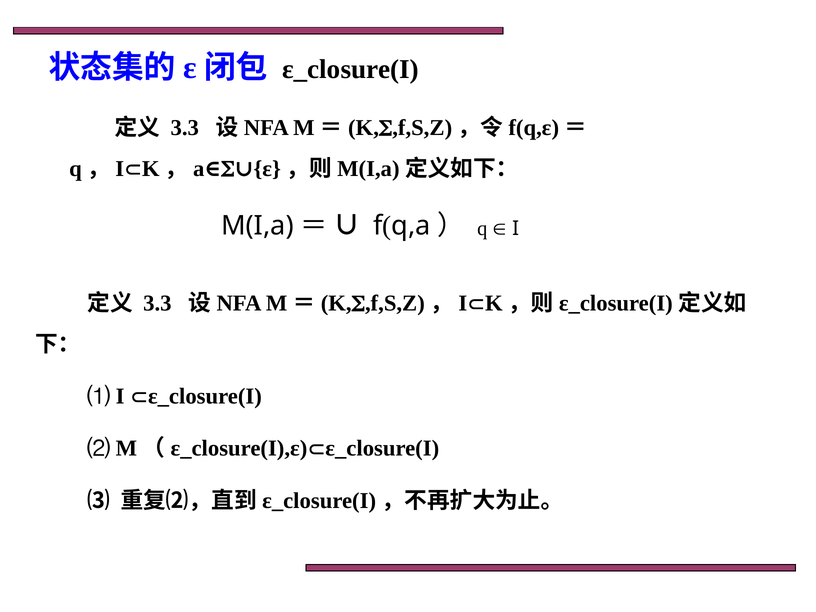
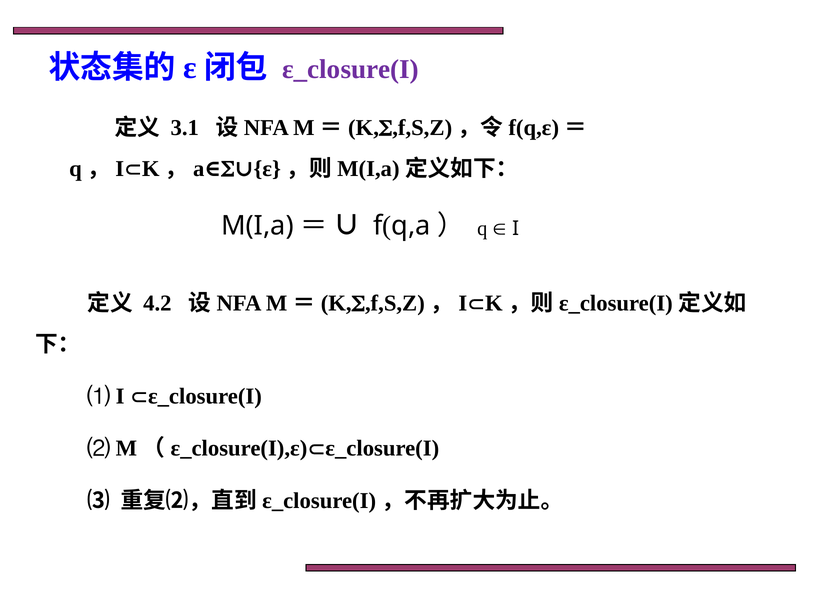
ε_closure(I colour: black -> purple (351, 69)
3.3: 3.3 -> 3.1 (185, 128)
3.3: 3.3 -> 4.2 (157, 303)
